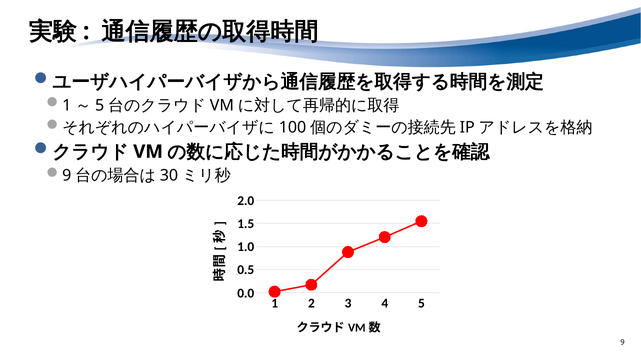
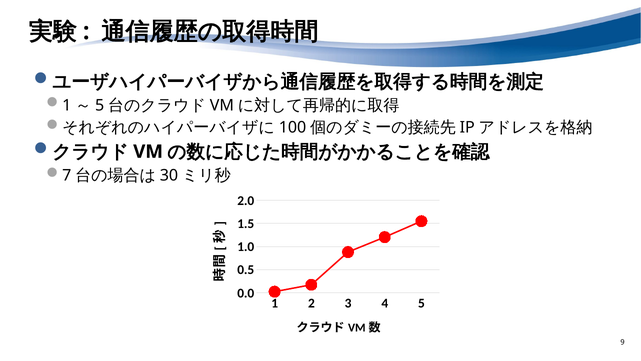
9: 9 -> 7 (67, 175)
